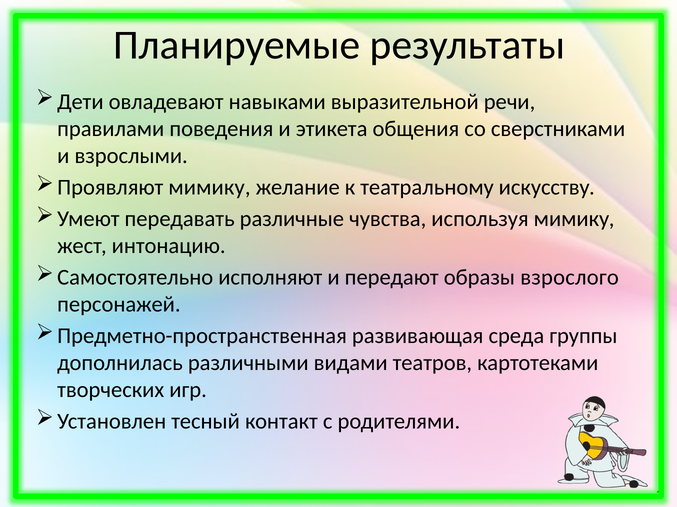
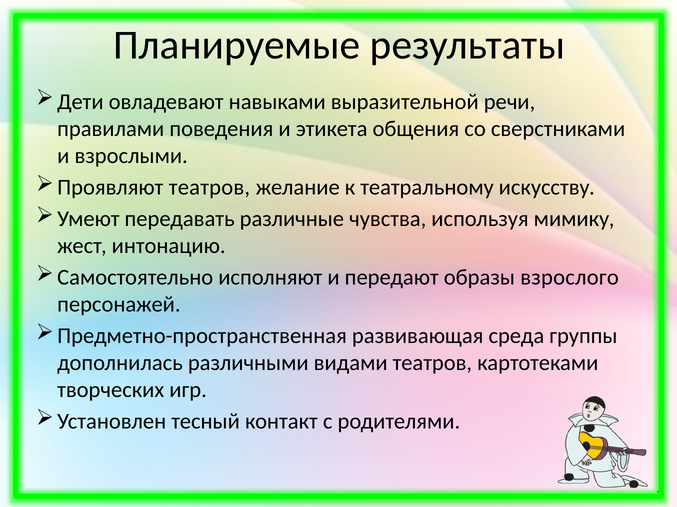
Проявляют мимику: мимику -> театров (209, 188)
